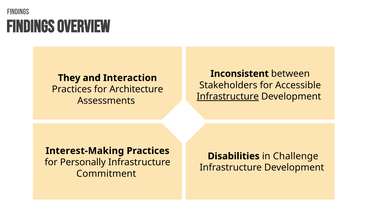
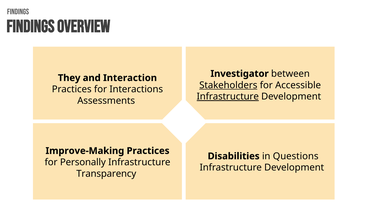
Inconsistent: Inconsistent -> Investigator (240, 74)
Stakeholders underline: none -> present (228, 85)
Architecture: Architecture -> Interactions (136, 89)
Interest-Making: Interest-Making -> Improve-Making (85, 151)
Challenge: Challenge -> Questions (296, 156)
Commitment: Commitment -> Transparency (106, 173)
